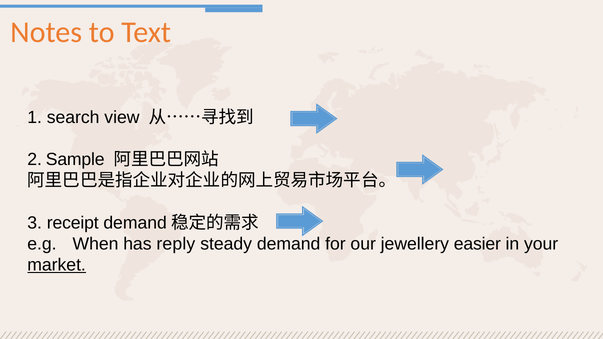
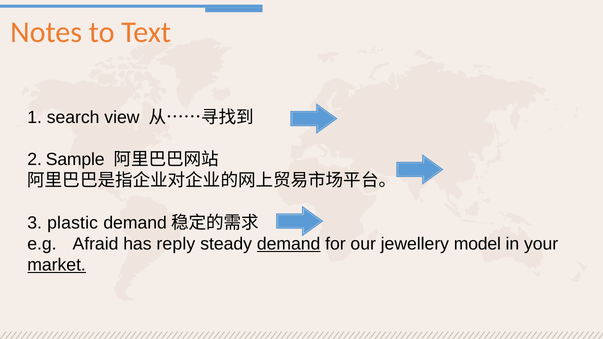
receipt: receipt -> plastic (73, 223)
When: When -> Afraid (96, 244)
demand underline: none -> present (289, 244)
easier: easier -> model (477, 244)
